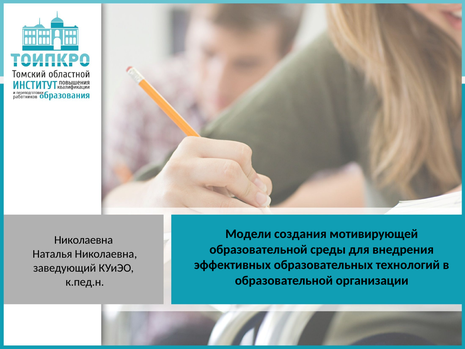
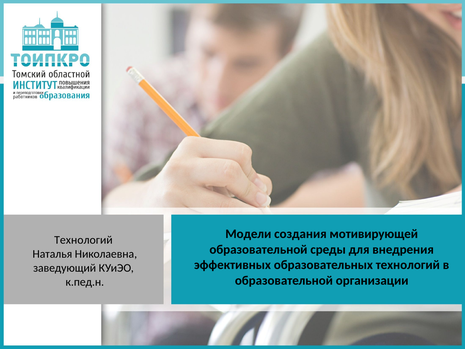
Николаевна: Николаевна -> Технологий (83, 240)
